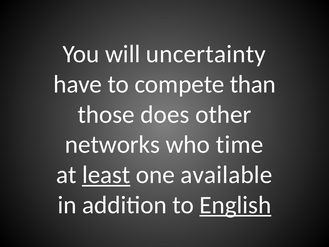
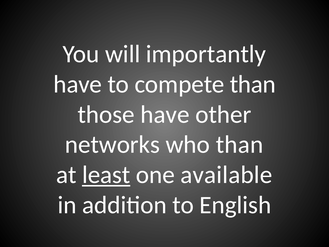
uncertainty: uncertainty -> importantly (206, 54)
those does: does -> have (165, 114)
who time: time -> than (240, 145)
English underline: present -> none (235, 205)
